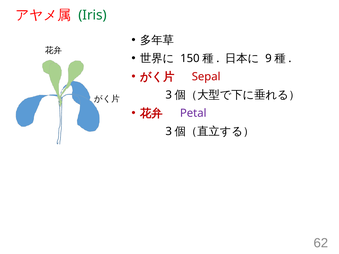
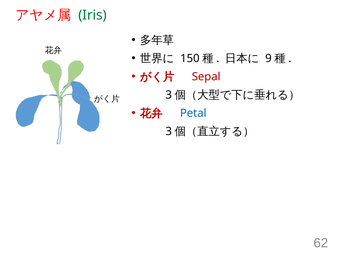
Petal colour: purple -> blue (193, 113)
